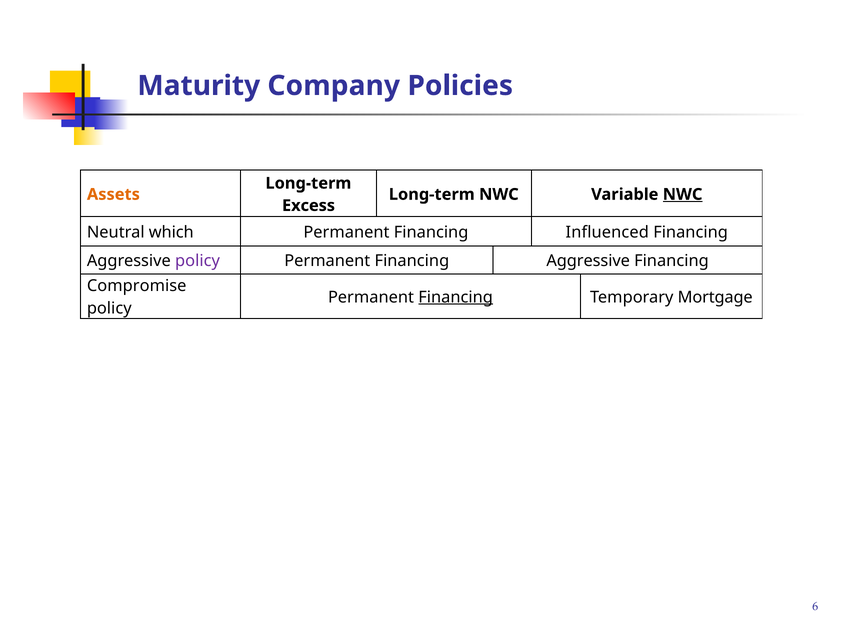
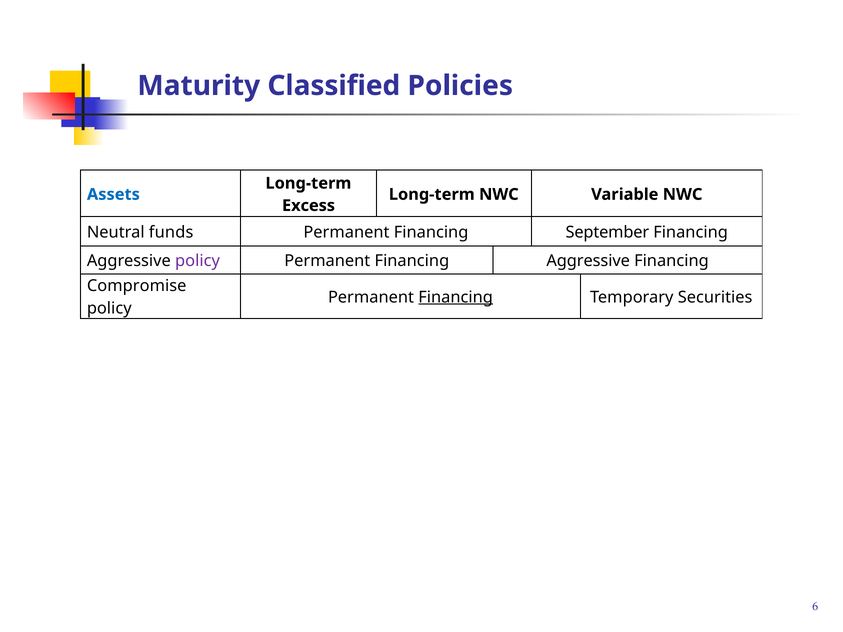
Company: Company -> Classified (334, 86)
Assets colour: orange -> blue (113, 194)
NWC underline: present -> none (683, 194)
which: which -> funds (171, 232)
Influenced: Influenced -> September (607, 232)
Mortgage: Mortgage -> Securities (715, 297)
